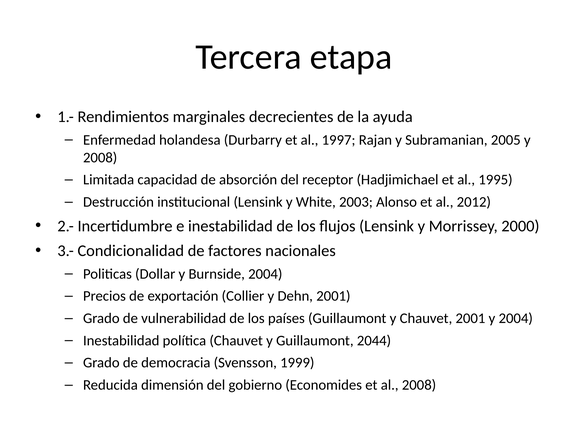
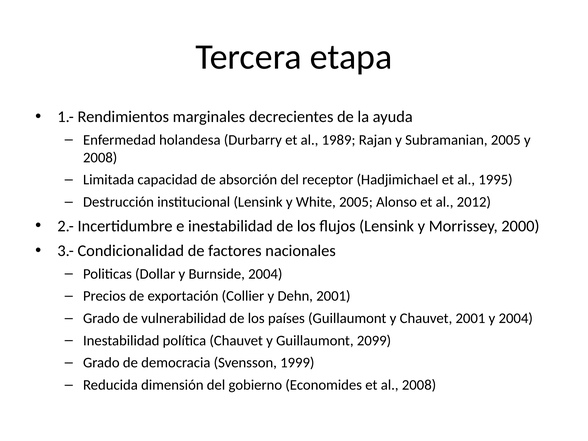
1997: 1997 -> 1989 (339, 140)
White 2003: 2003 -> 2005 (356, 202)
2044: 2044 -> 2099 (374, 341)
